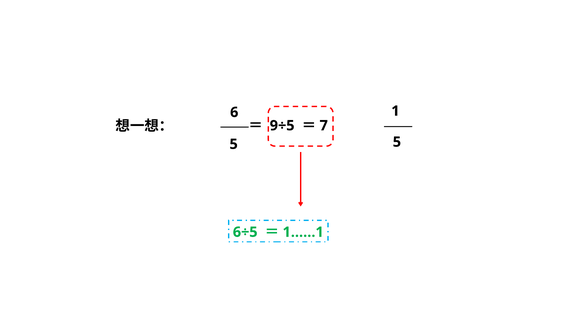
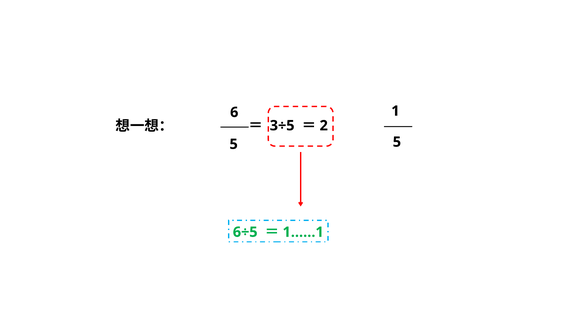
9÷5: 9÷5 -> 3÷5 (282, 126)
7: 7 -> 2 (324, 126)
